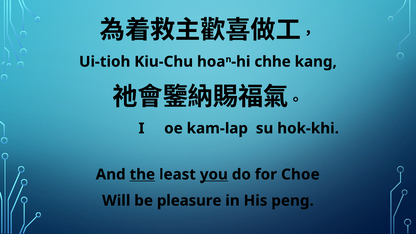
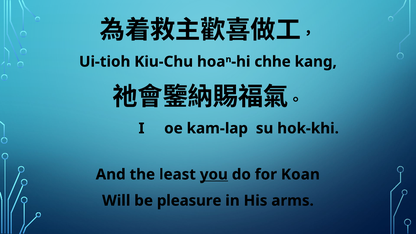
the underline: present -> none (142, 174)
Choe: Choe -> Koan (300, 174)
peng: peng -> arms (293, 201)
